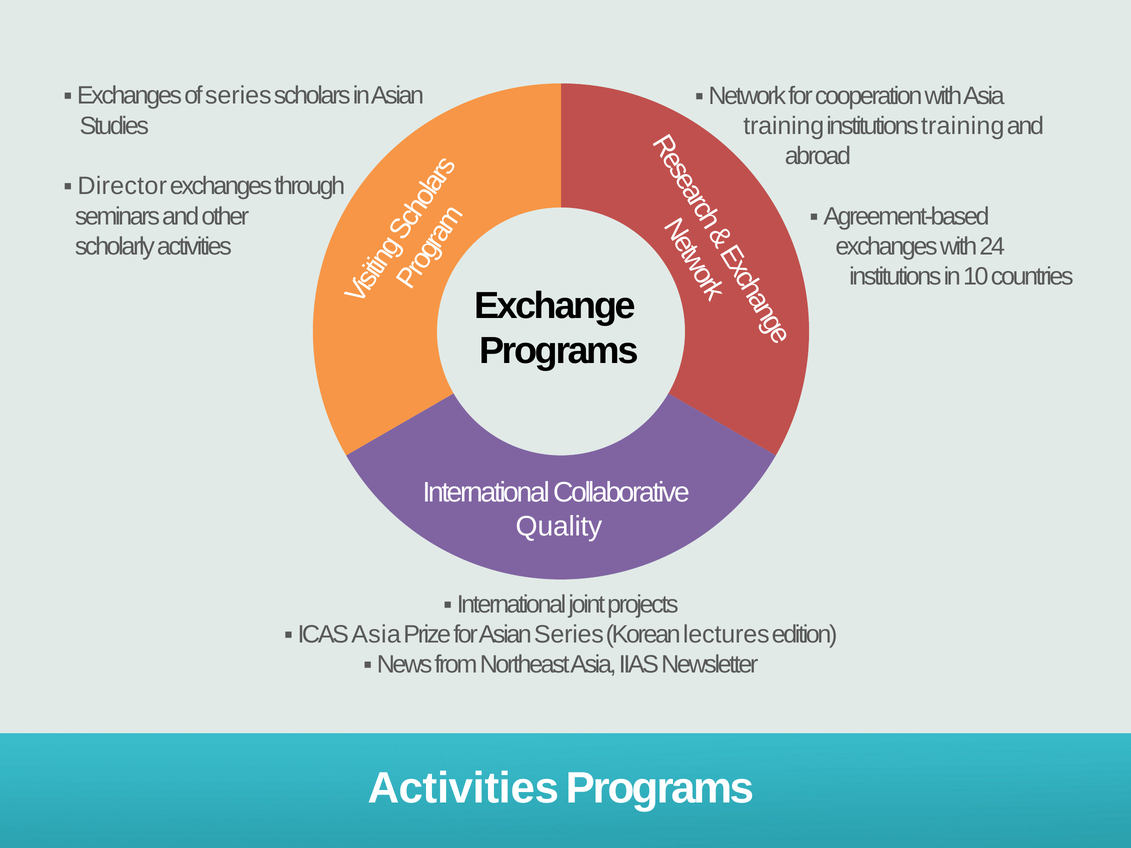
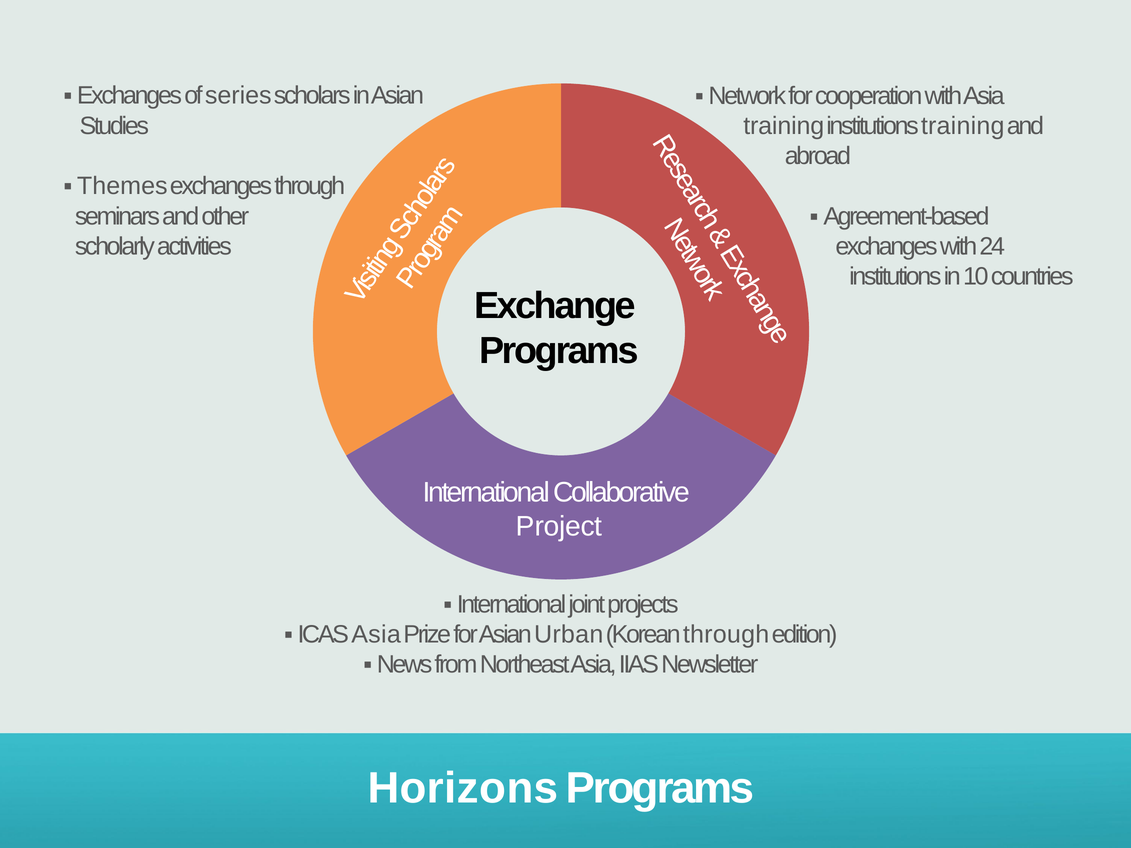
Director: Director -> Themes (122, 186)
Quality: Quality -> Project (559, 526)
Asian Series: Series -> Urban (569, 635)
Korean lectures: lectures -> through (726, 635)
Activities: Activities -> Horizons (463, 789)
